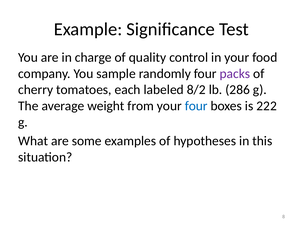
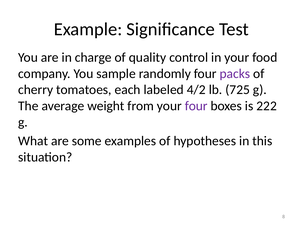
8/2: 8/2 -> 4/2 (196, 90)
286: 286 -> 725 (238, 90)
four colour: blue -> purple (196, 106)
